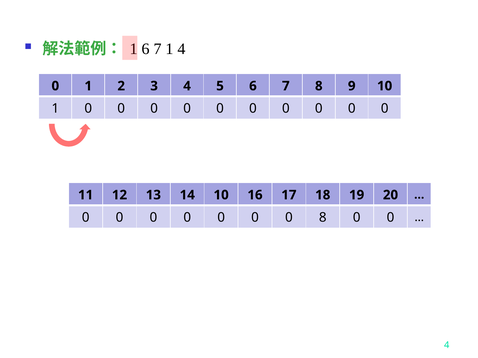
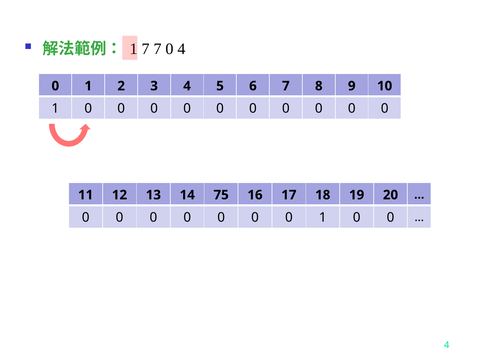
6: 6 -> 7 (146, 49)
7 1: 1 -> 0 (169, 49)
14 10: 10 -> 75 (221, 195)
0 0 8: 8 -> 1 (323, 218)
